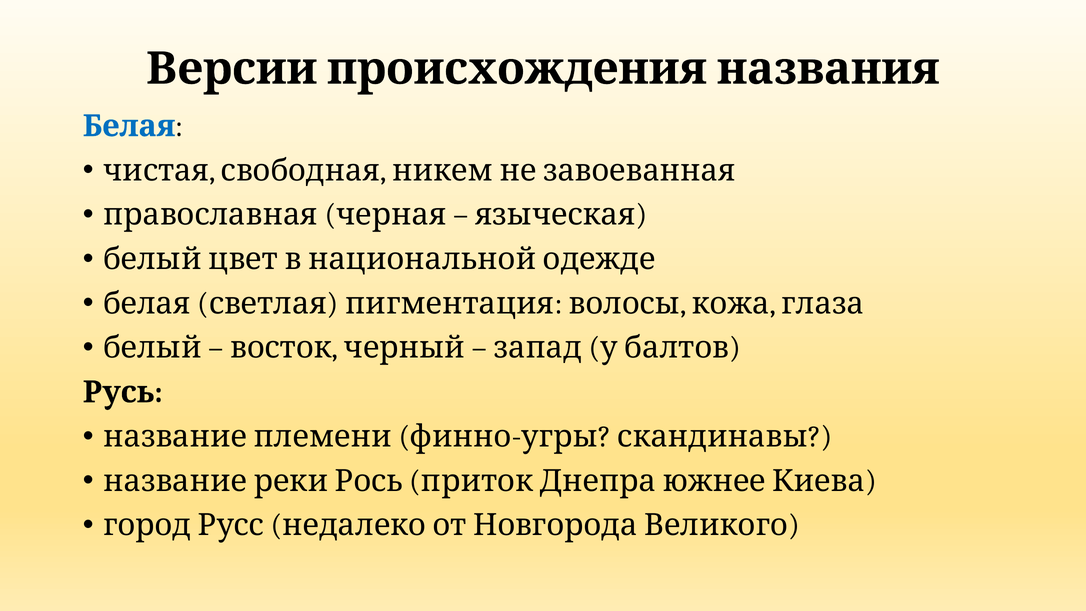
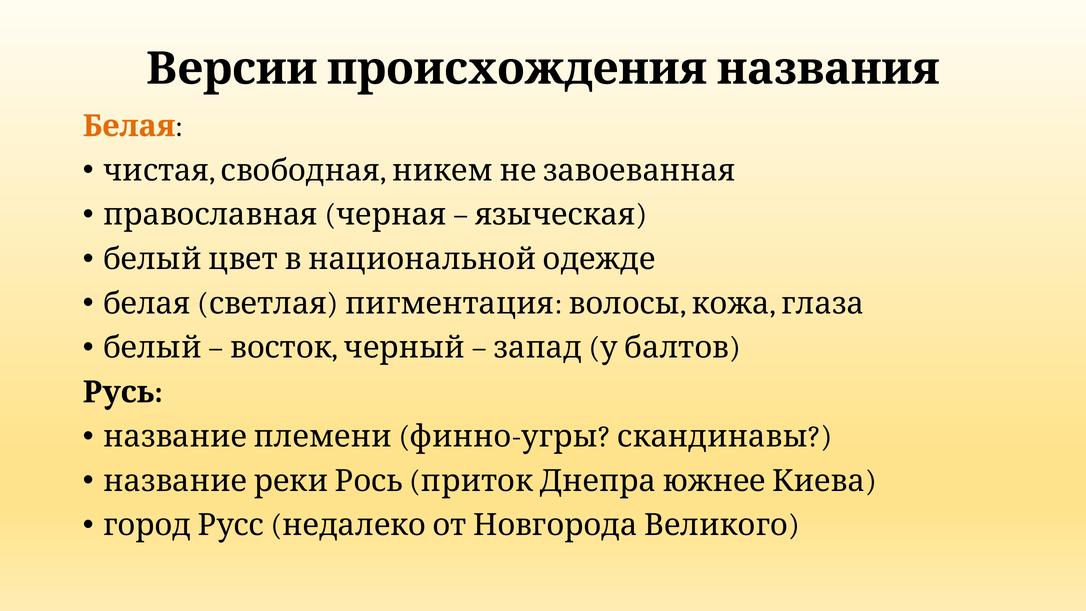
Белая colour: blue -> orange (129, 126)
